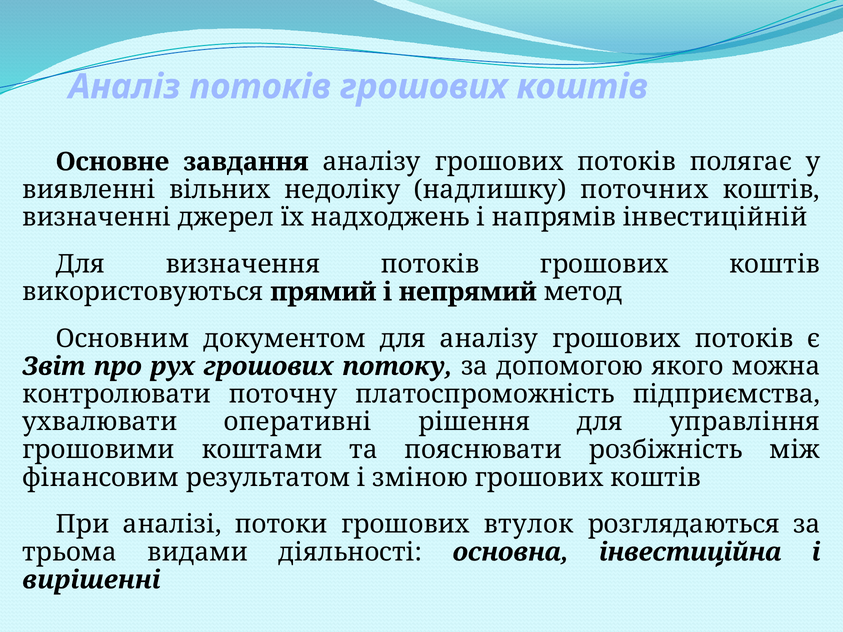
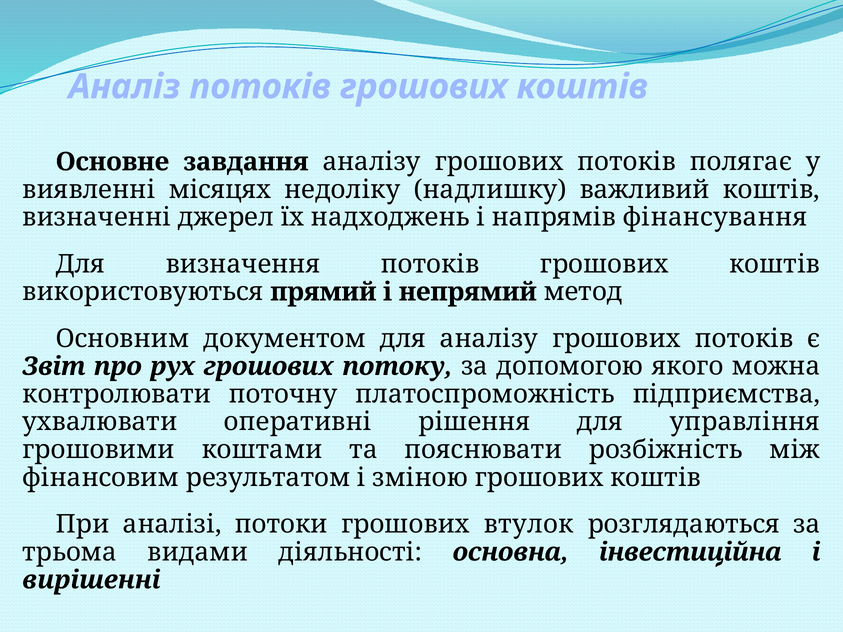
вільних: вільних -> місяцях (220, 190)
поточних: поточних -> важливий (645, 190)
інвестиційній: інвестиційній -> фінансування (715, 218)
